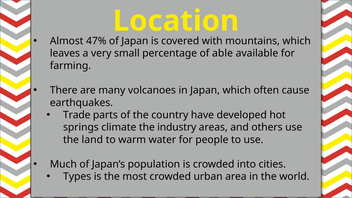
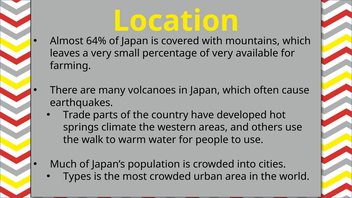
47%: 47% -> 64% (96, 41)
of able: able -> very (223, 53)
industry: industry -> western (177, 127)
land: land -> walk (92, 140)
